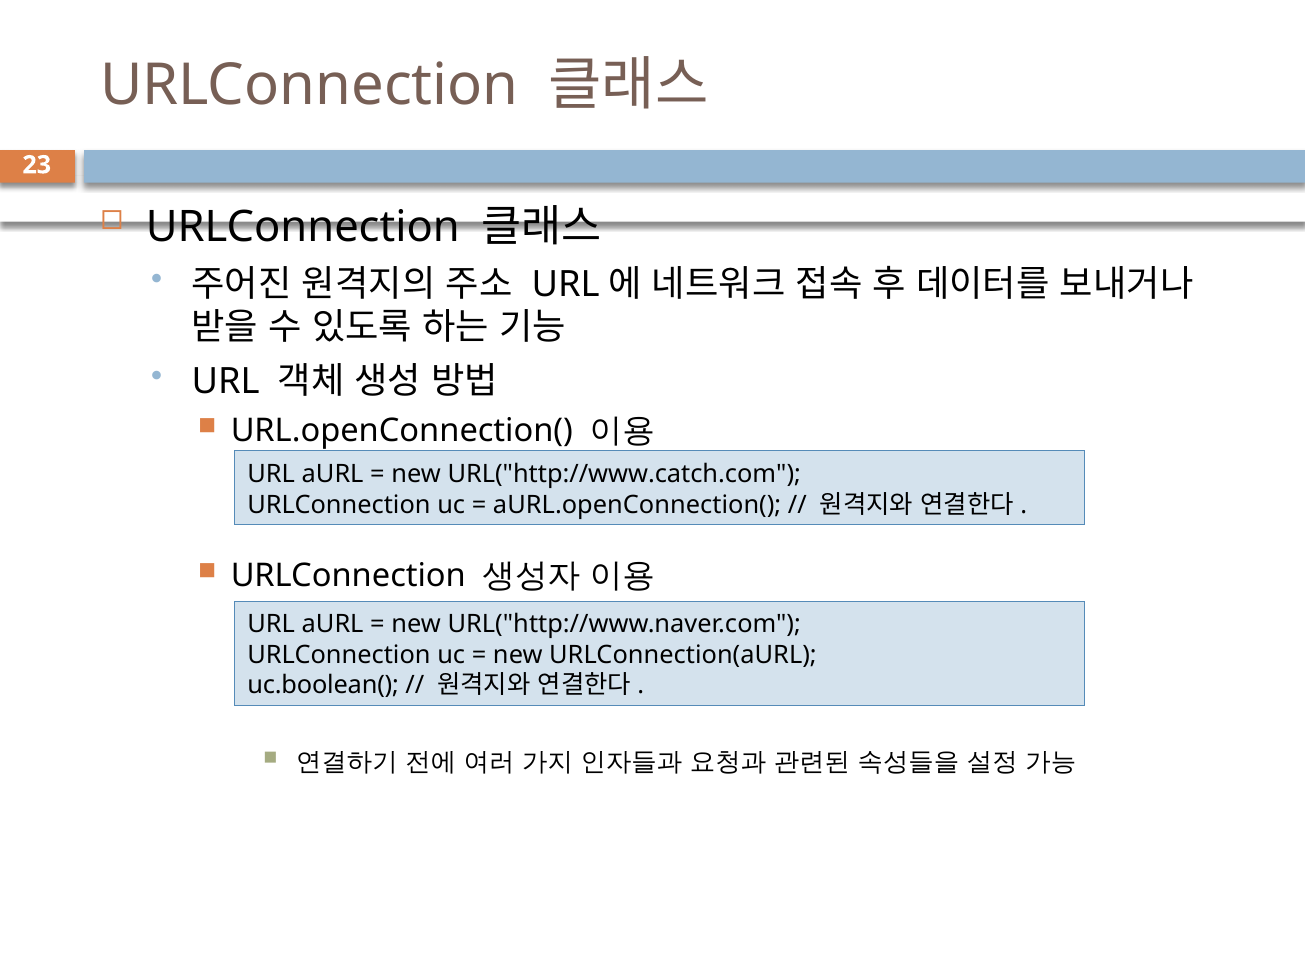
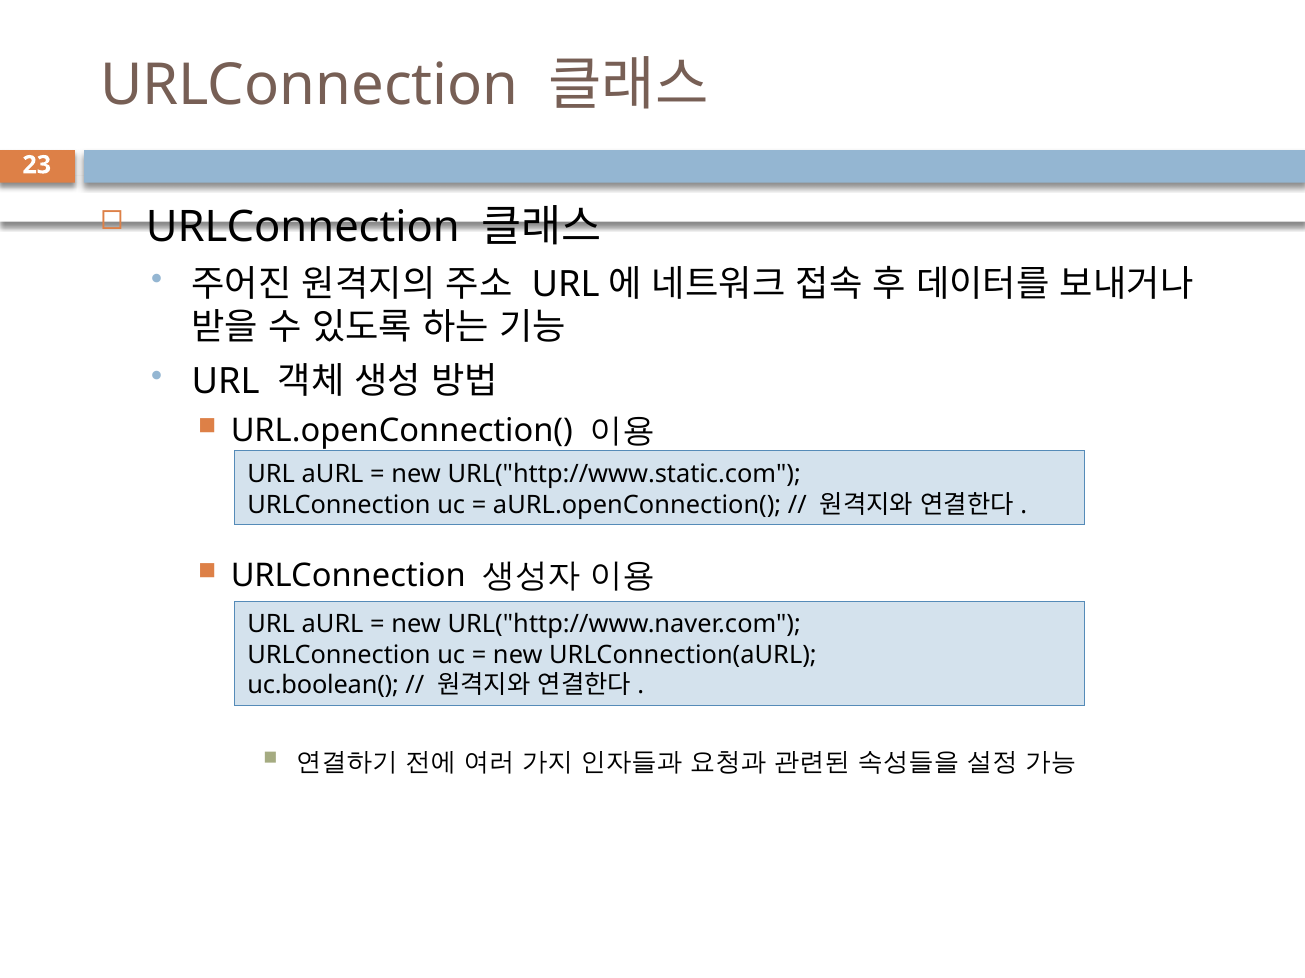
URL("http://www.catch.com: URL("http://www.catch.com -> URL("http://www.static.com (624, 475)
